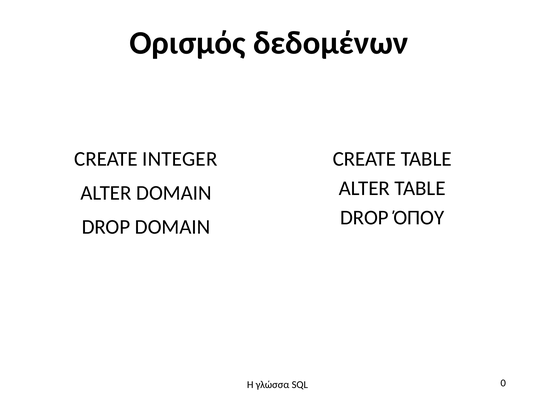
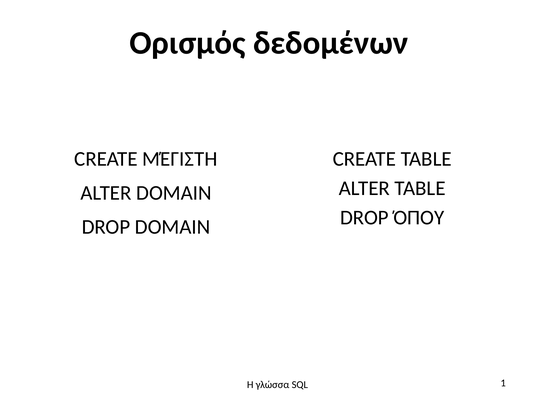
INTEGER: INTEGER -> ΜΈΓΙΣΤΗ (180, 159)
0: 0 -> 1 (503, 384)
